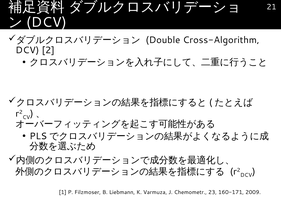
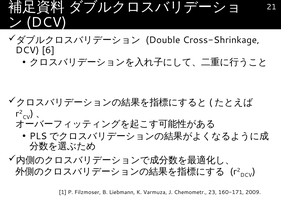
Cross-Algorithm: Cross-Algorithm -> Cross-Shrinkage (221, 40)
2: 2 -> 6 (48, 50)
